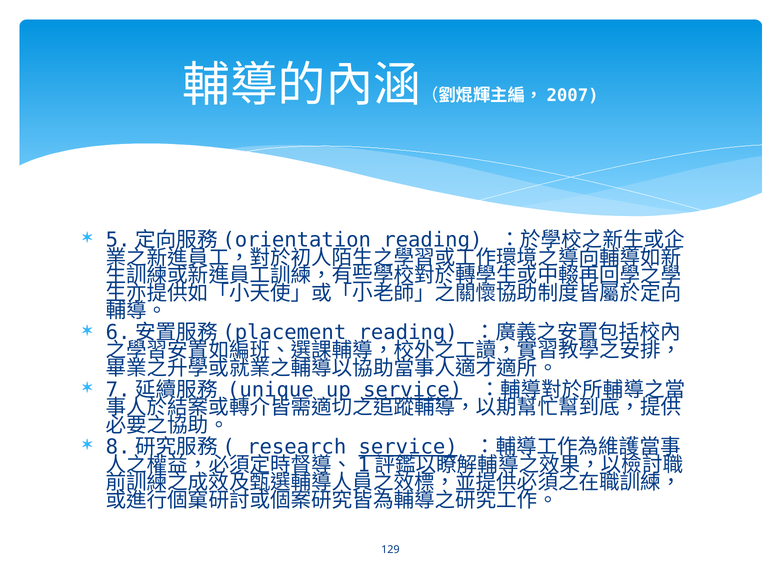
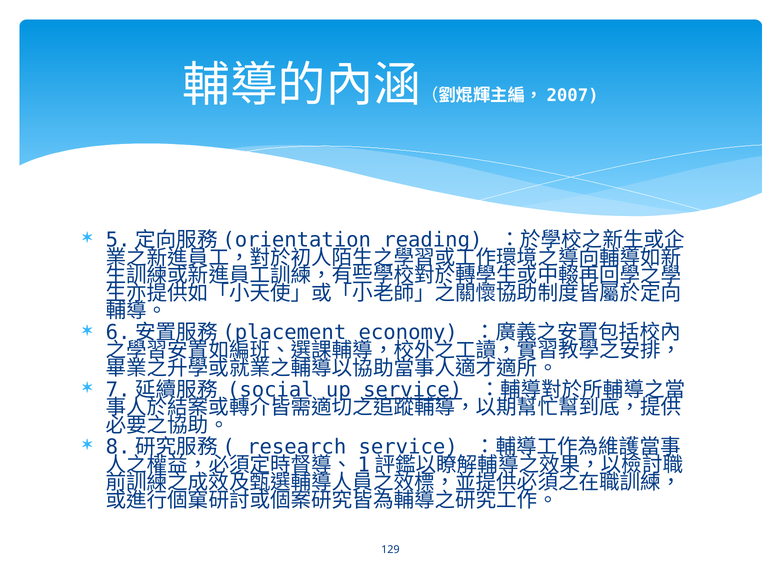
reading: reading -> economy (408, 333)
unique: unique -> social (270, 390)
service underline: present -> none (408, 447)
